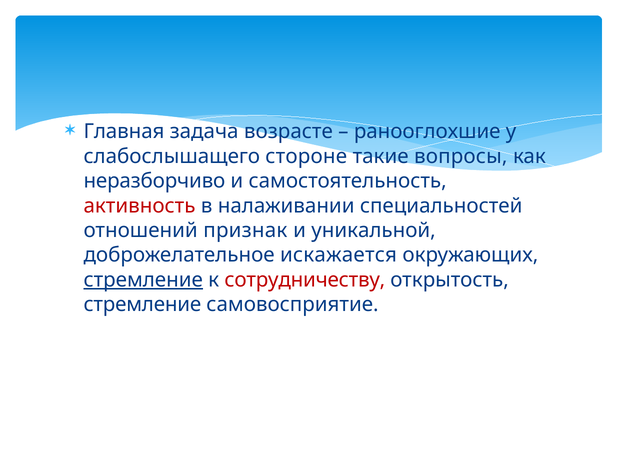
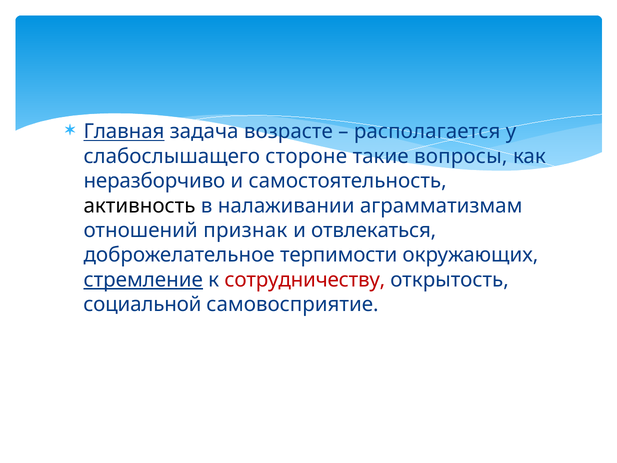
Главная underline: none -> present (124, 132)
ранооглохшие: ранооглохшие -> располагается (427, 132)
активность colour: red -> black (140, 206)
специальностей: специальностей -> аграмматизмам (441, 206)
уникальной: уникальной -> отвлекаться (374, 230)
искажается: искажается -> терпимости (339, 255)
стремление: стремление -> социальной (142, 304)
